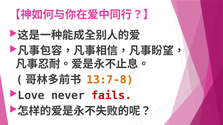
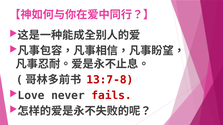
13:7-8 colour: orange -> red (110, 80)
